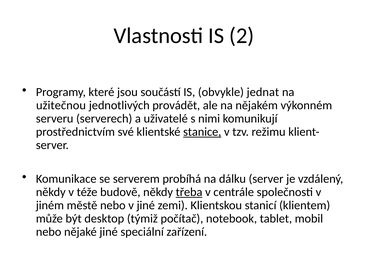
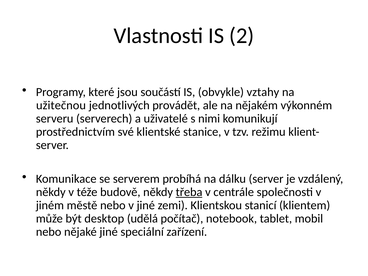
jednat: jednat -> vztahy (263, 92)
stanice underline: present -> none (202, 132)
týmiž: týmiž -> udělá (142, 219)
